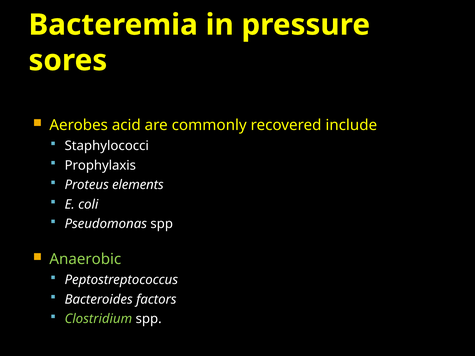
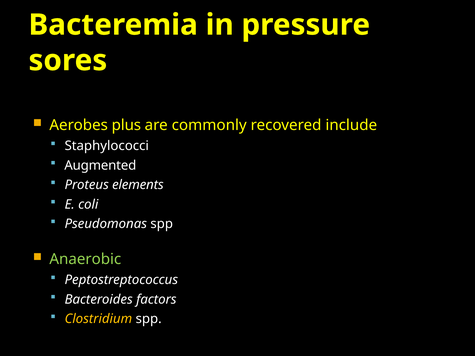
acid: acid -> plus (126, 125)
Prophylaxis: Prophylaxis -> Augmented (100, 165)
Clostridium colour: light green -> yellow (98, 319)
